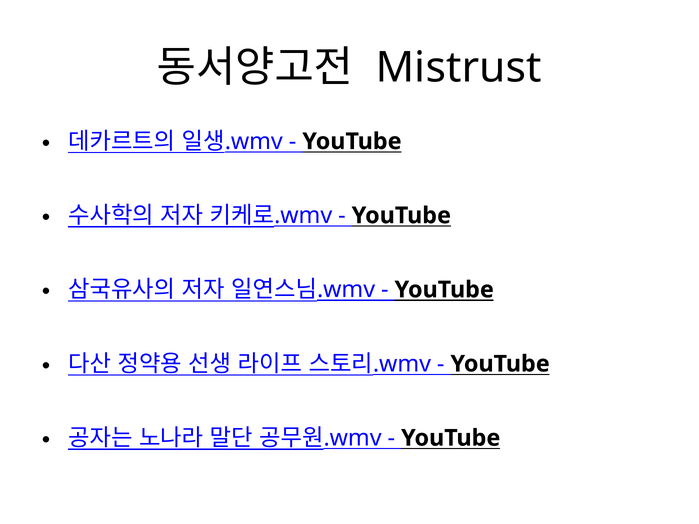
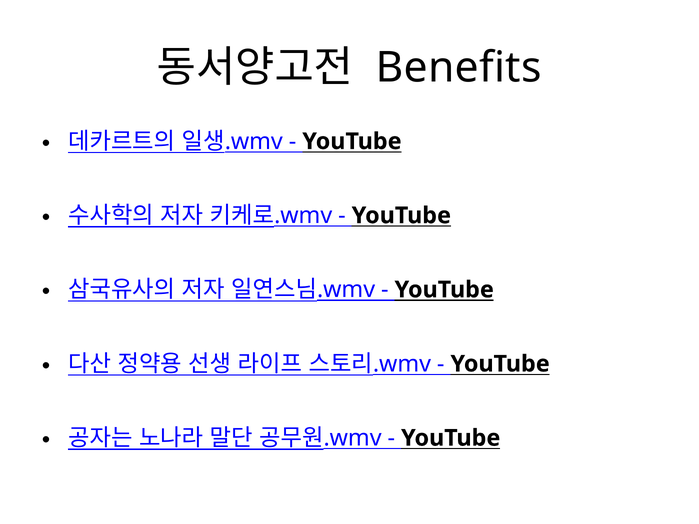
Mistrust: Mistrust -> Benefits (459, 68)
